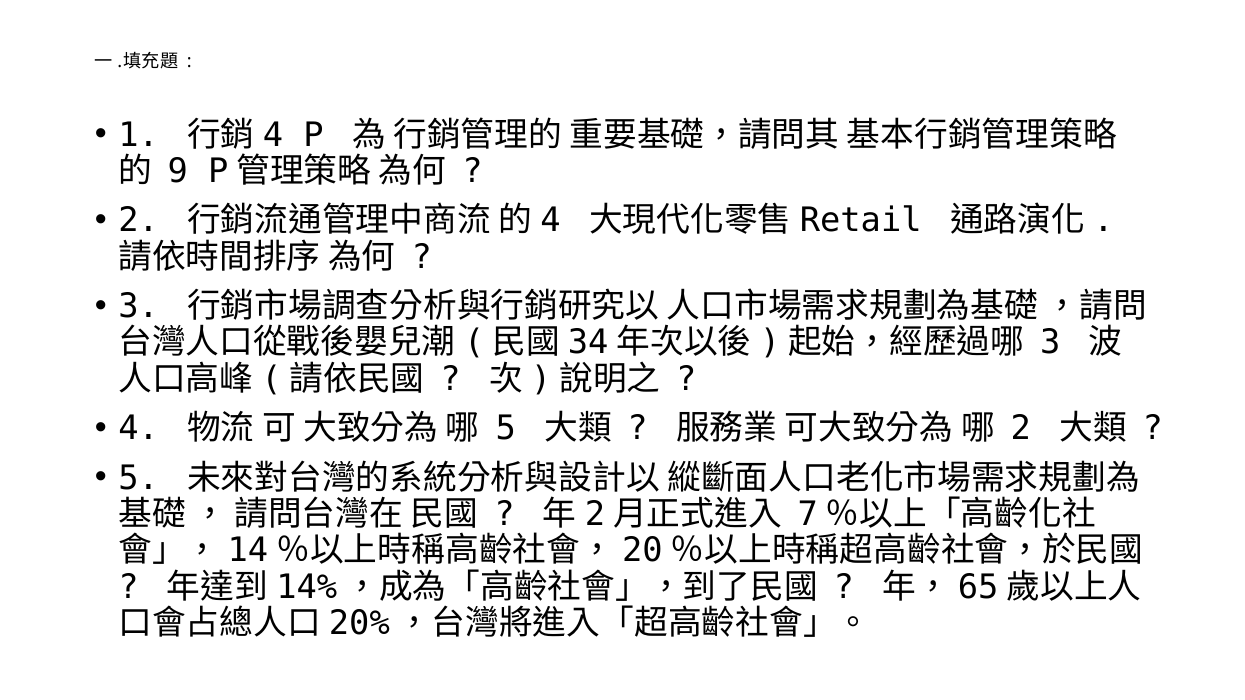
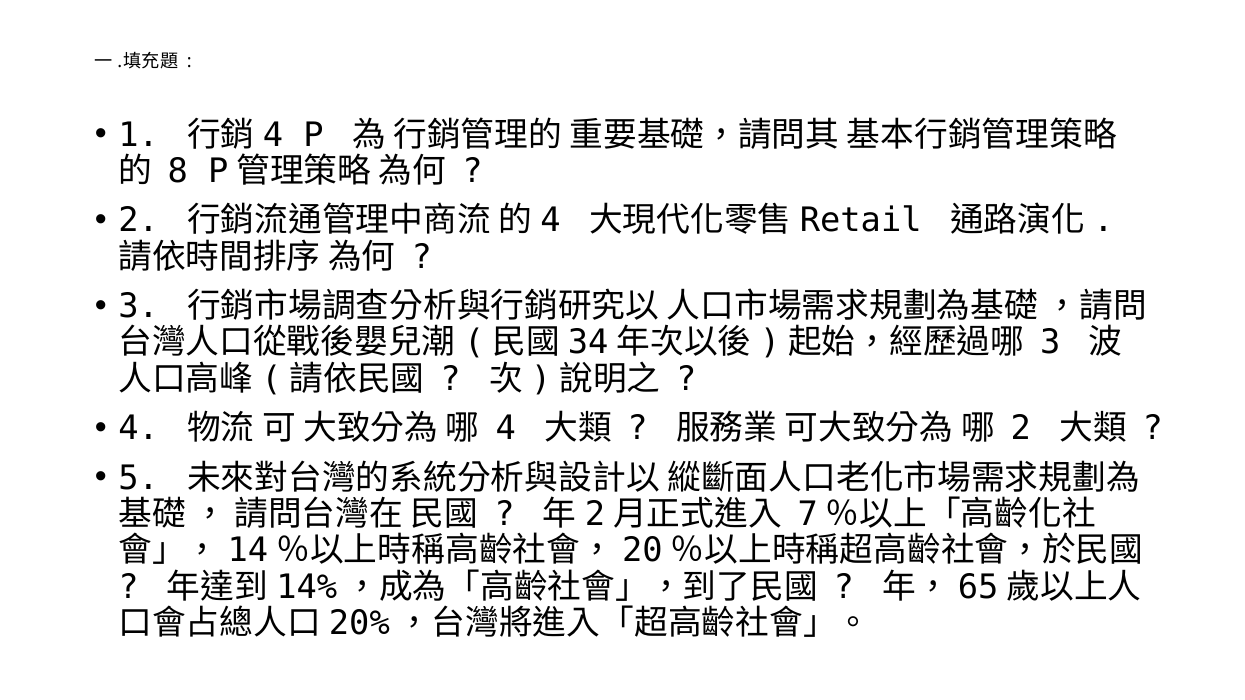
9: 9 -> 8 (178, 171)
5: 5 -> 4 (506, 429)
